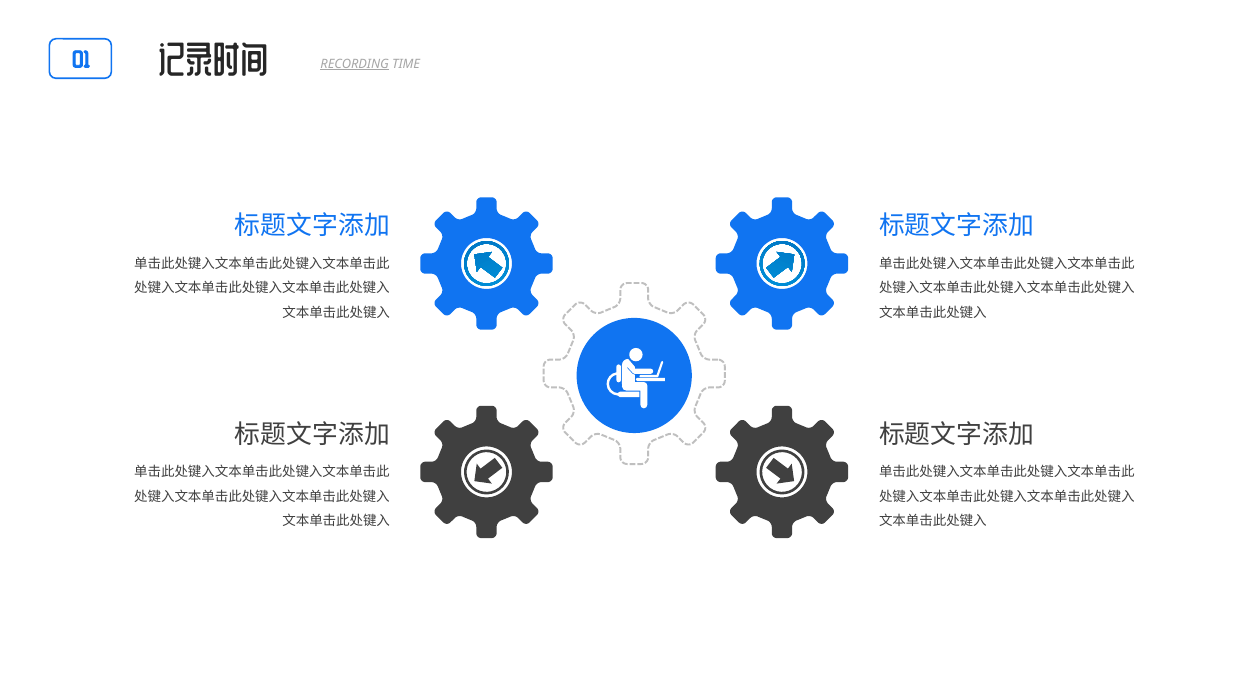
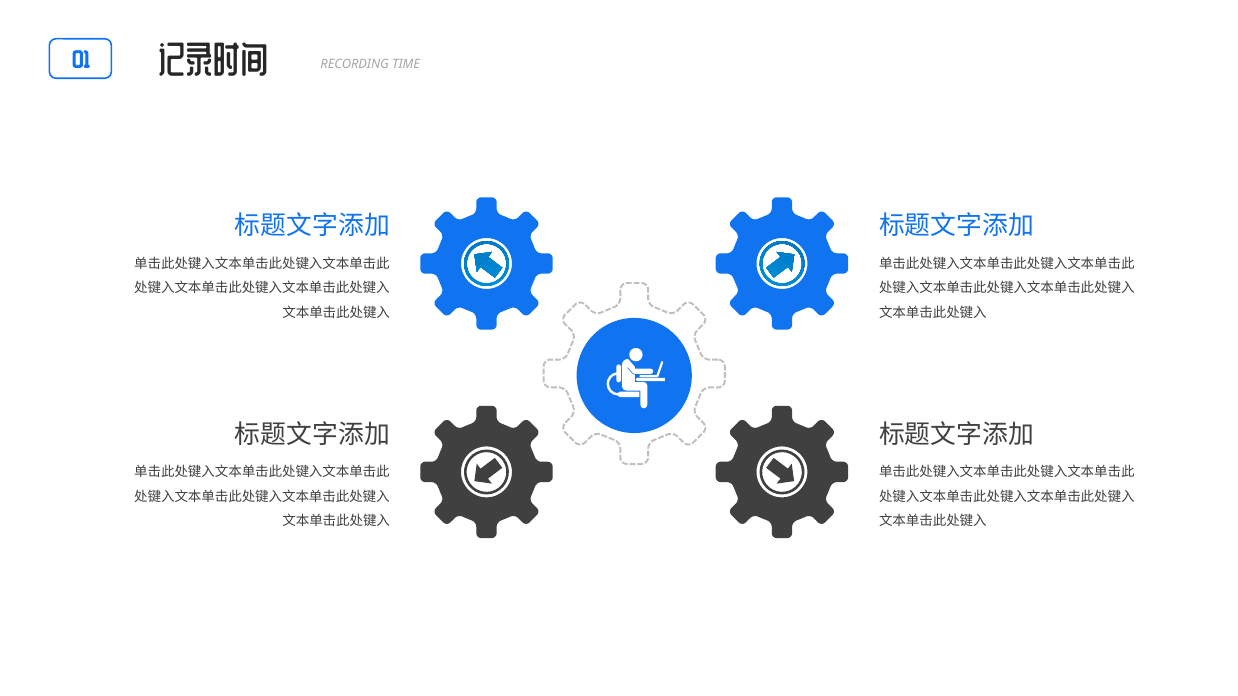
RECORDING underline: present -> none (355, 64)
